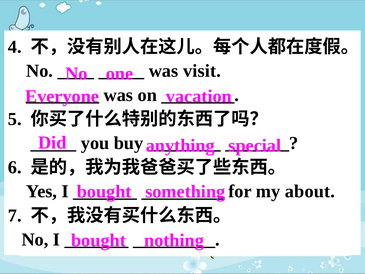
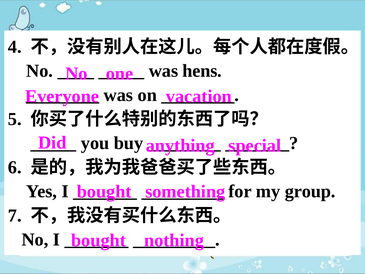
visit: visit -> hens (202, 71)
about: about -> group (310, 191)
